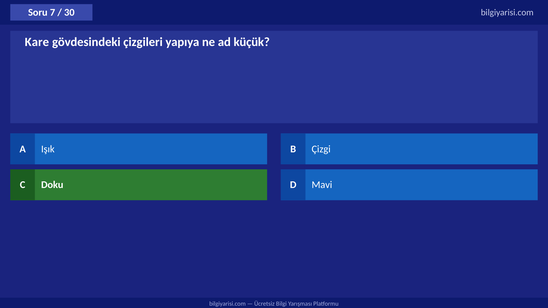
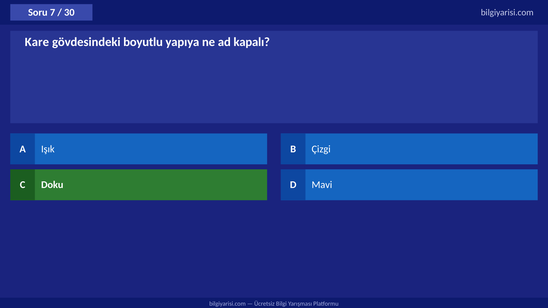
çizgileri: çizgileri -> boyutlu (143, 42)
küçük: küçük -> kapalı (252, 42)
